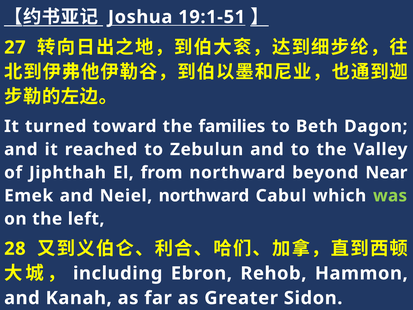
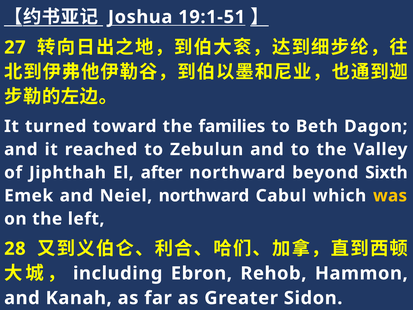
from: from -> after (162, 172)
Near: Near -> Sixth (386, 172)
was colour: light green -> yellow (390, 196)
